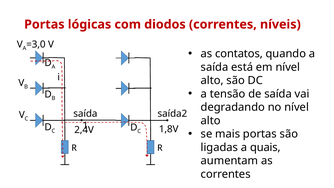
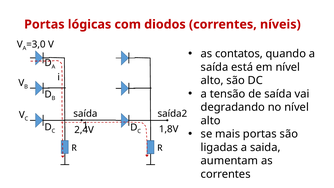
quais: quais -> saida (265, 147)
